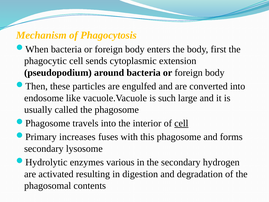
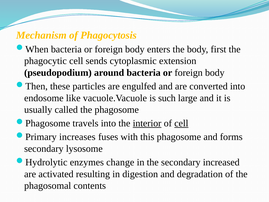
interior underline: none -> present (147, 123)
various: various -> change (120, 162)
hydrogen: hydrogen -> increased (221, 162)
